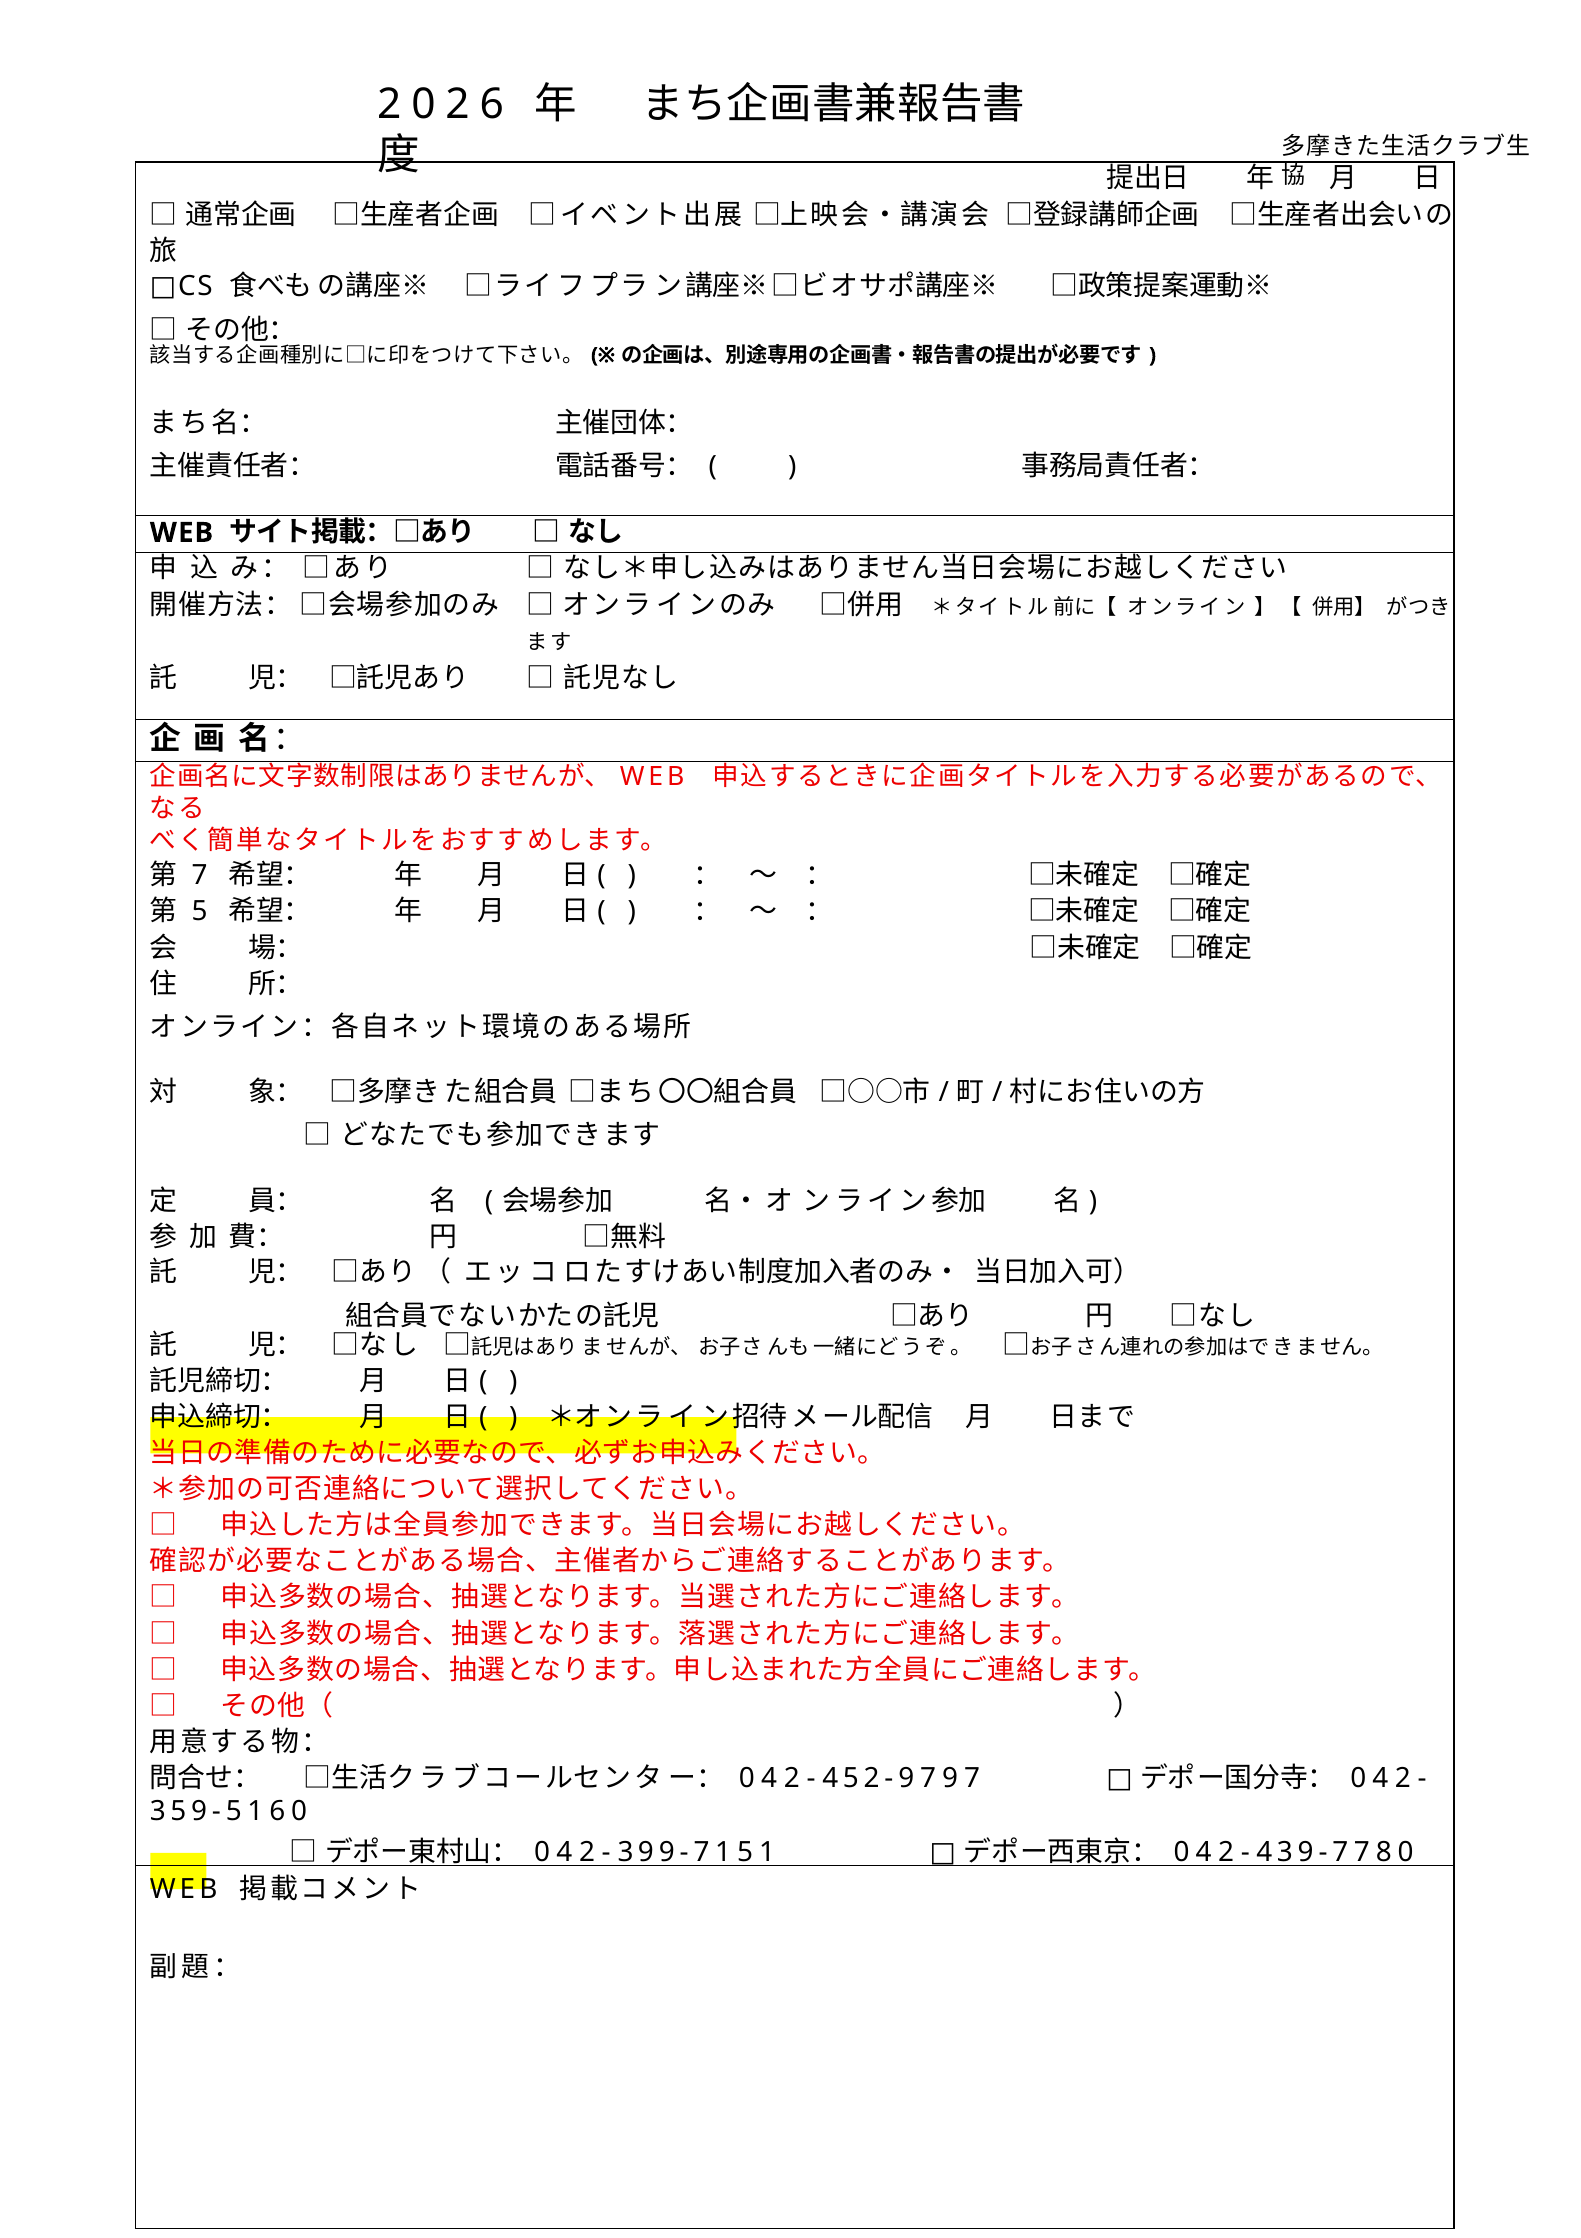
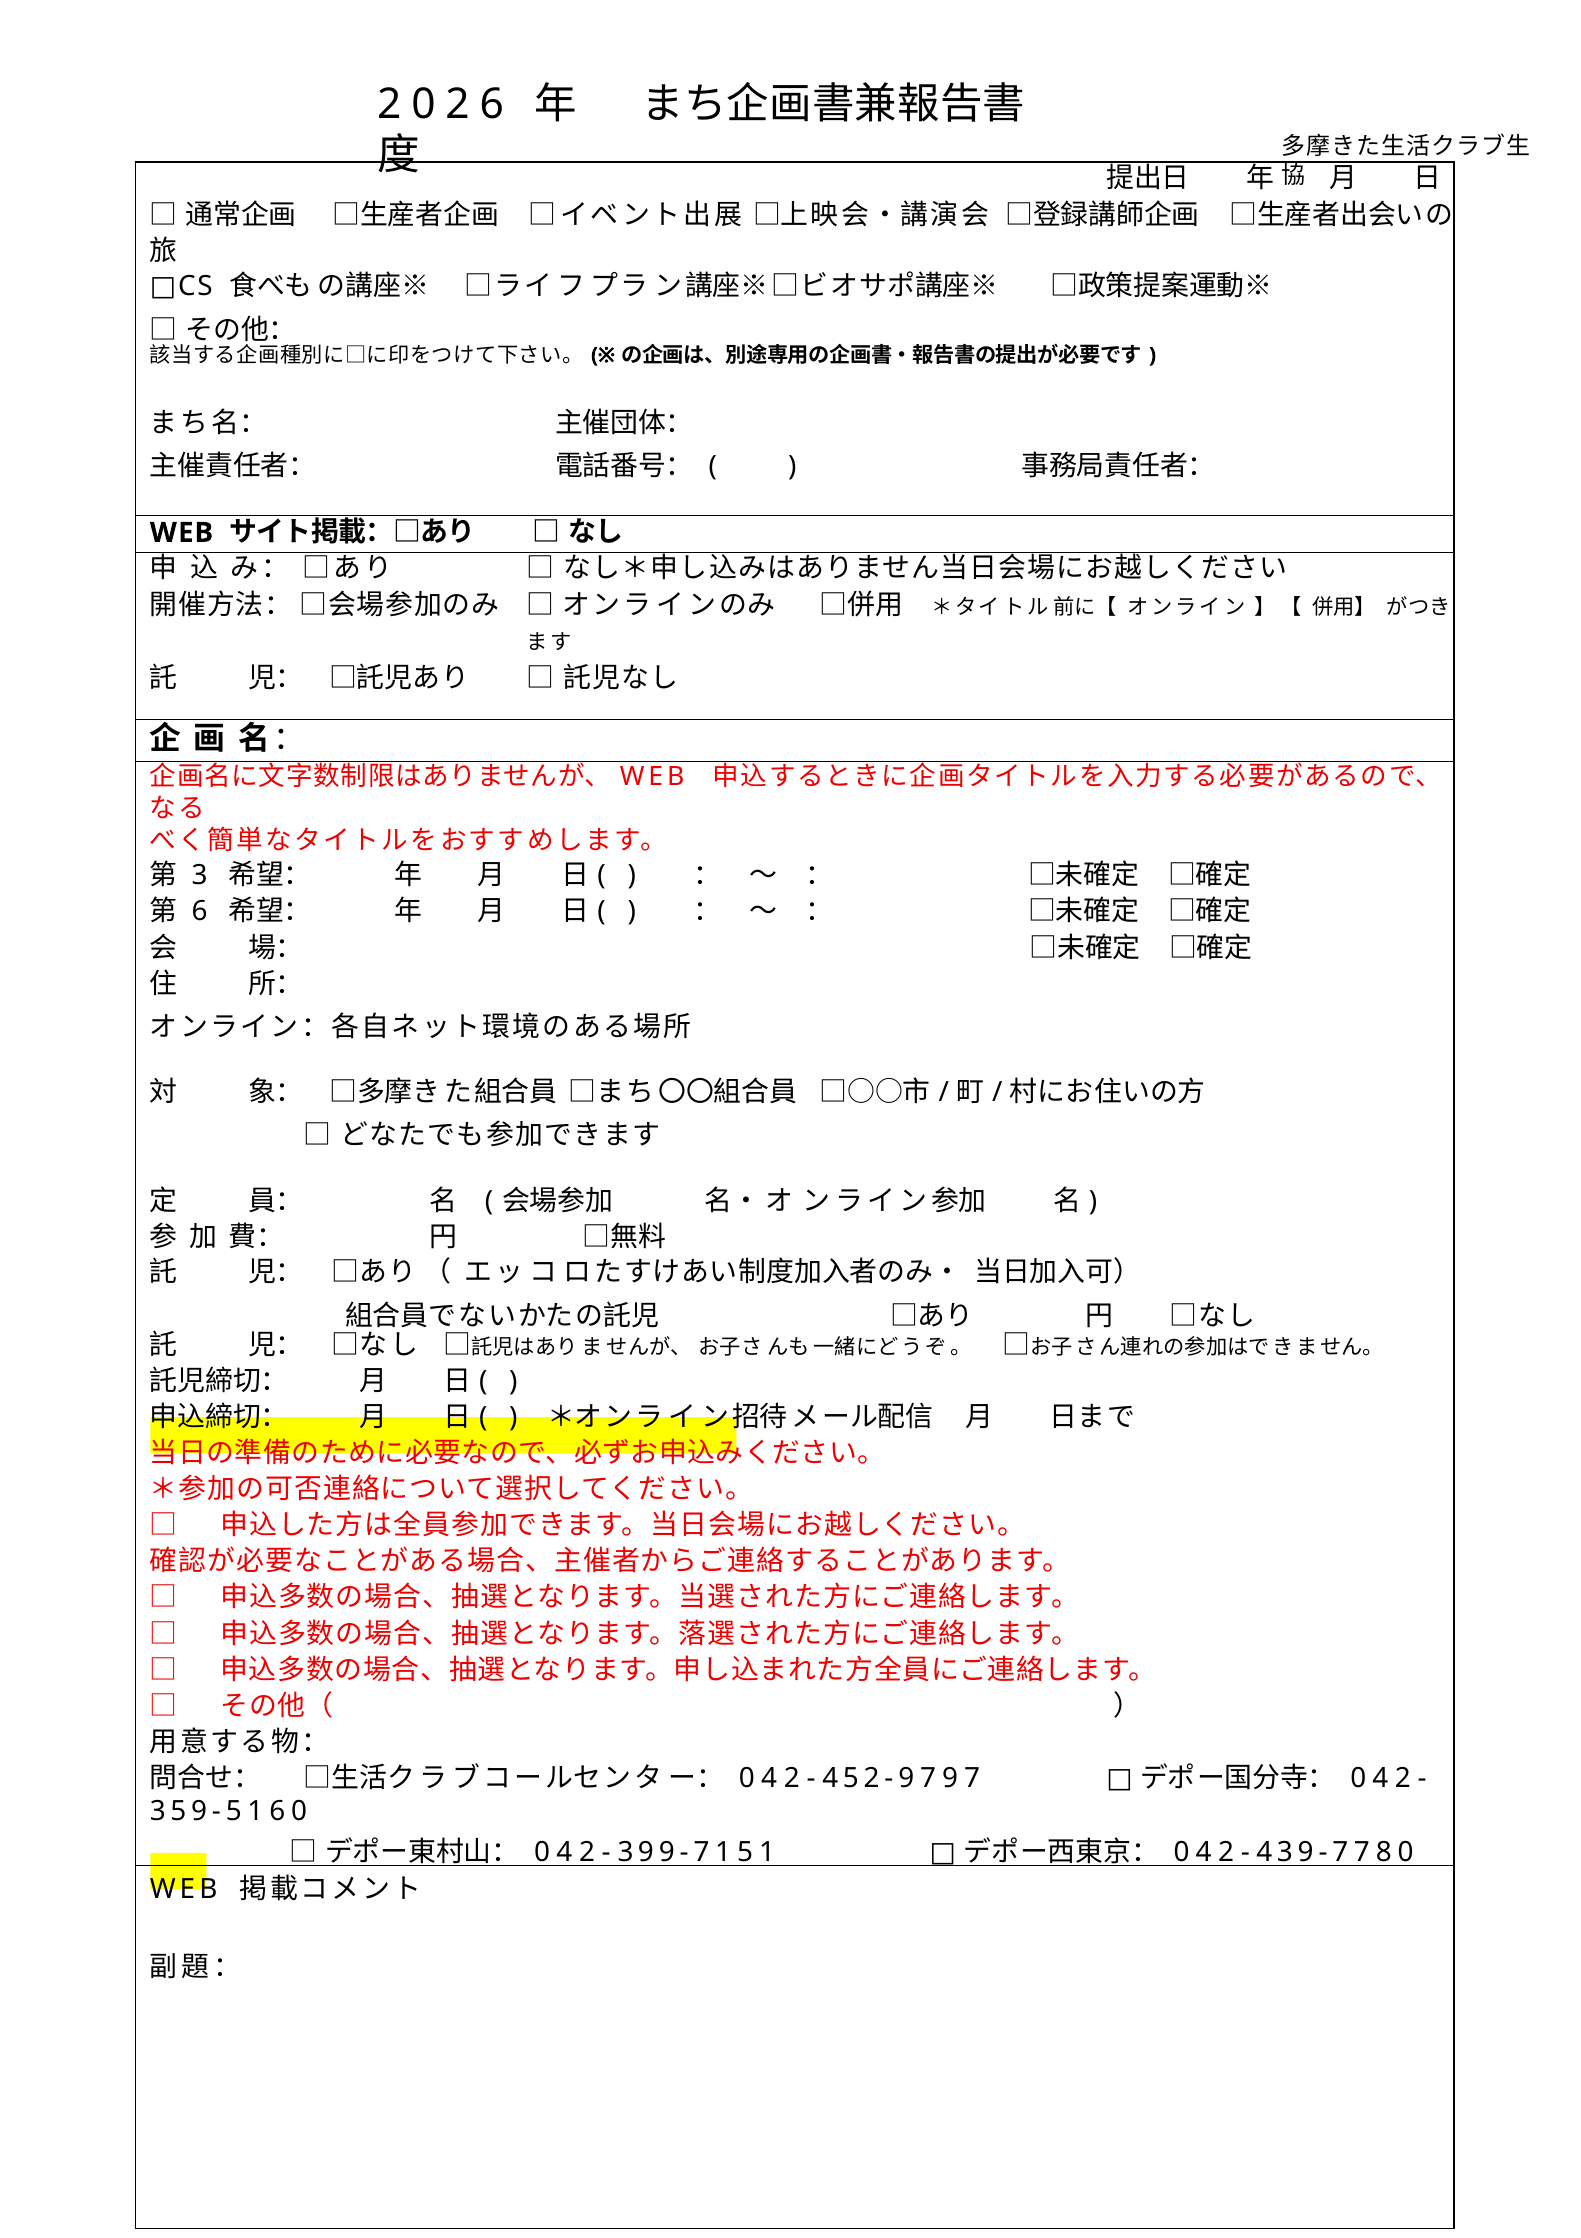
7: 7 -> 3 (200, 875)
5: 5 -> 6 (200, 912)
